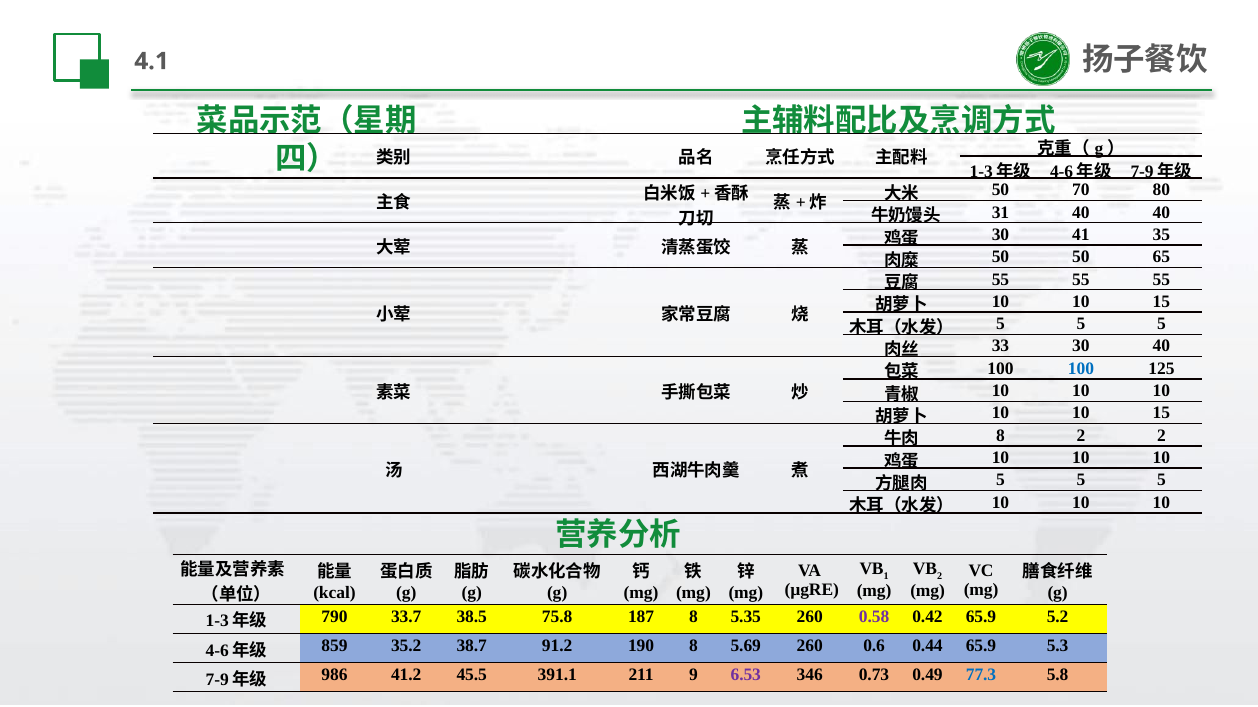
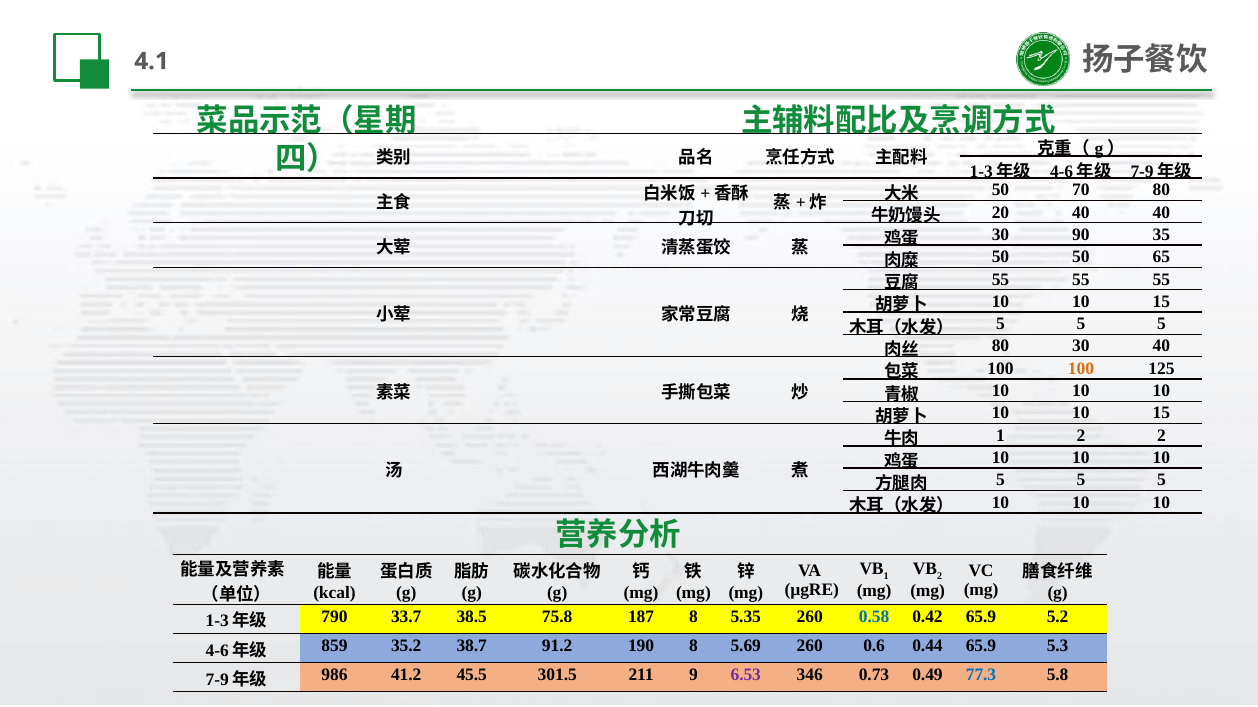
31: 31 -> 20 (1001, 212)
41: 41 -> 90 (1081, 235)
33: 33 -> 80 (1001, 347)
100 colour: blue -> orange (1081, 369)
8: 8 -> 1 (1001, 436)
0.58 colour: purple -> blue (874, 617)
391.1: 391.1 -> 301.5 (557, 675)
